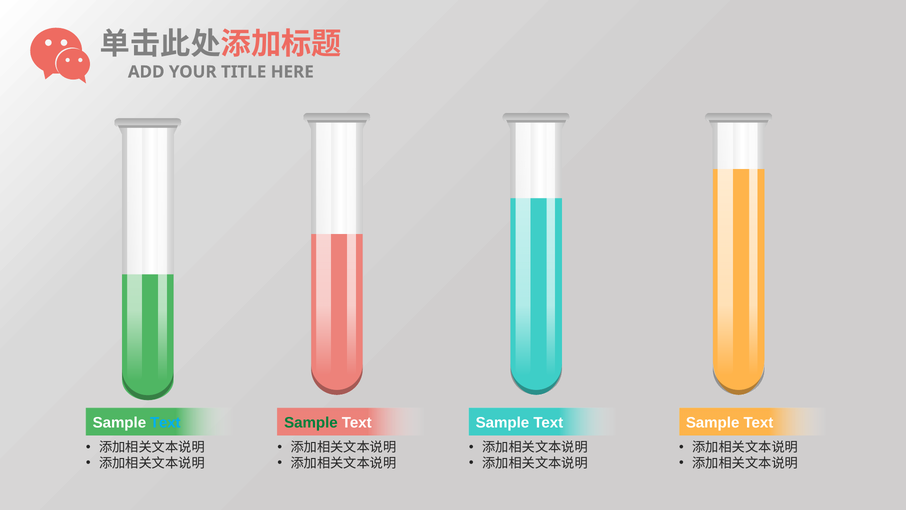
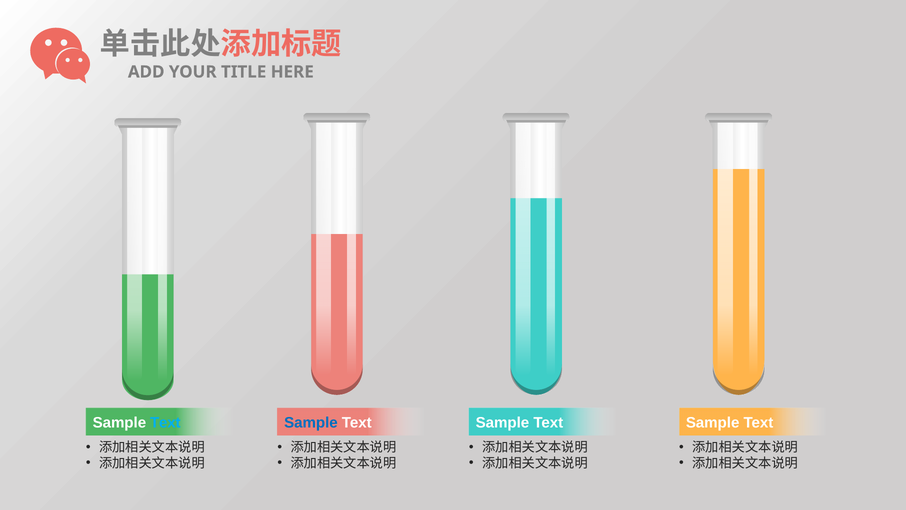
Sample colour: green -> blue (311, 422)
